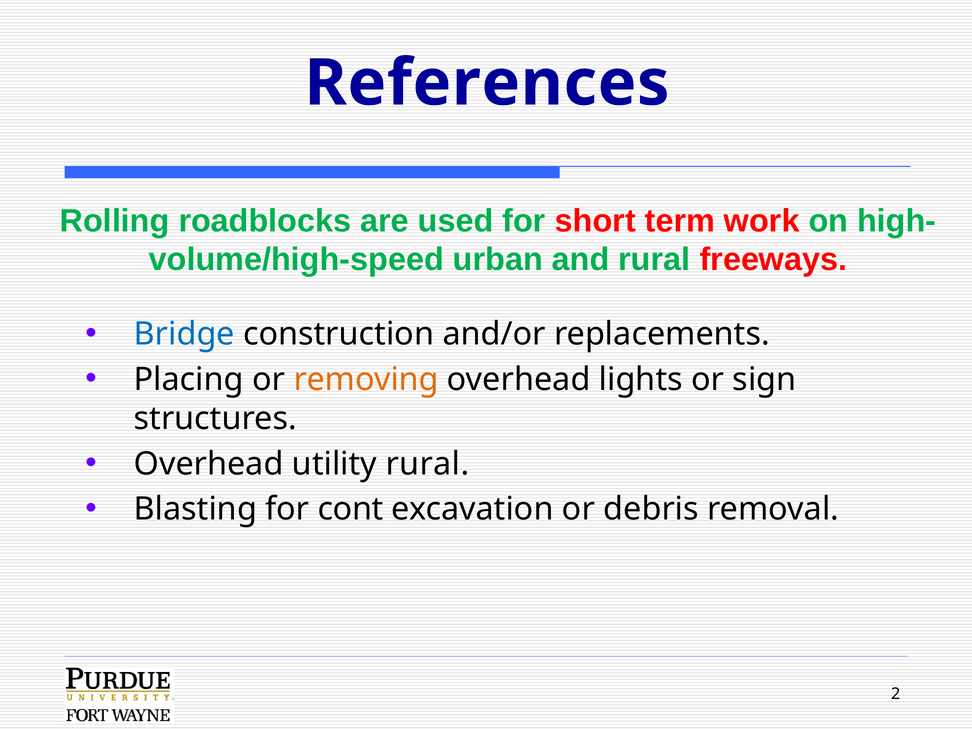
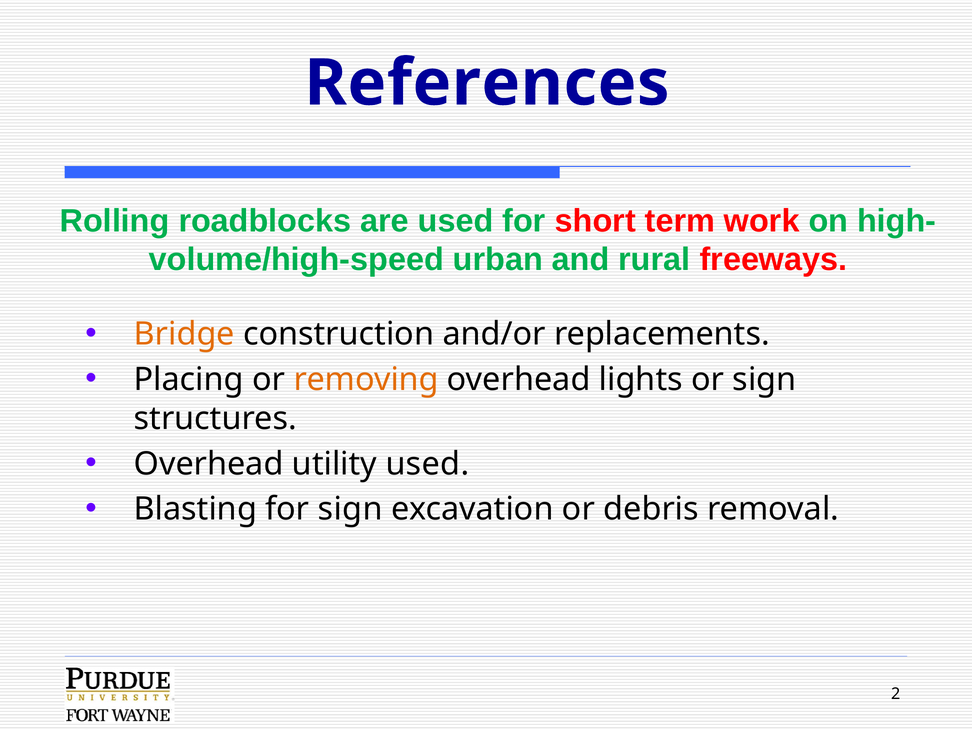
Bridge colour: blue -> orange (184, 334)
utility rural: rural -> used (427, 464)
for cont: cont -> sign (350, 509)
